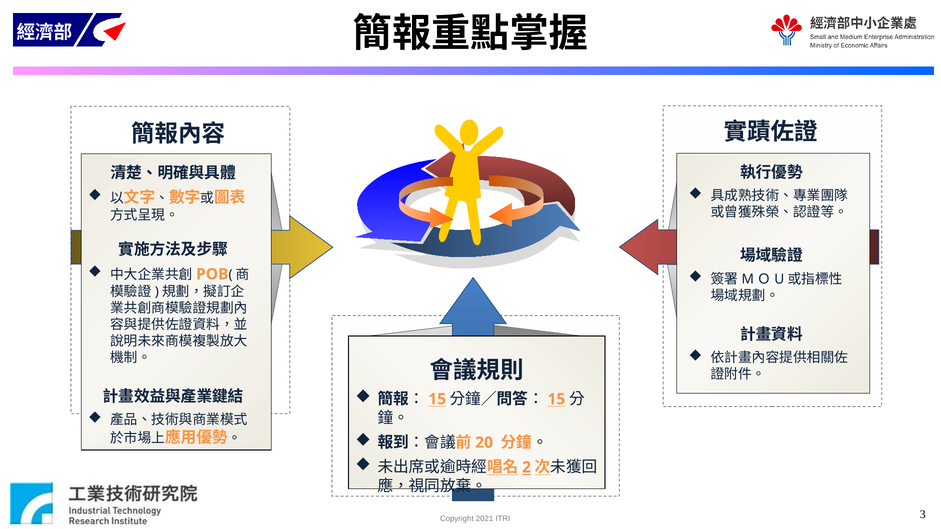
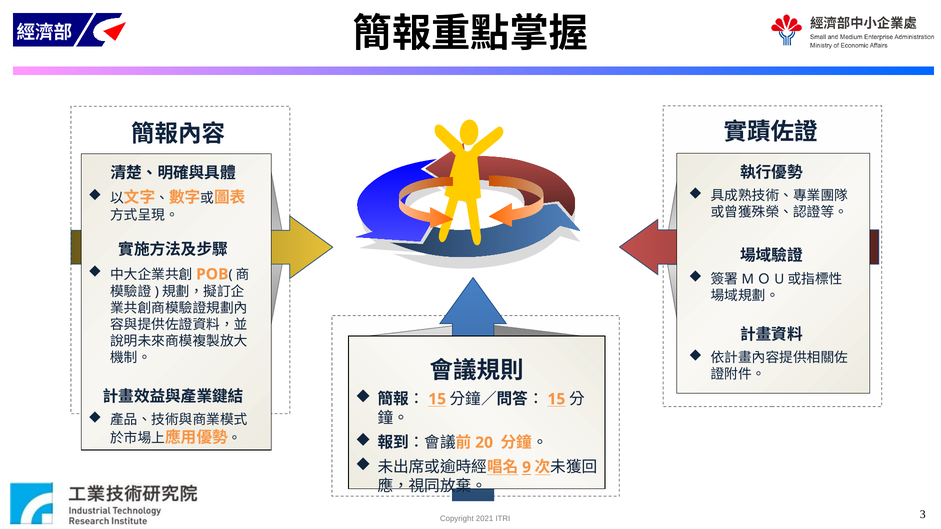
2: 2 -> 9 (527, 468)
